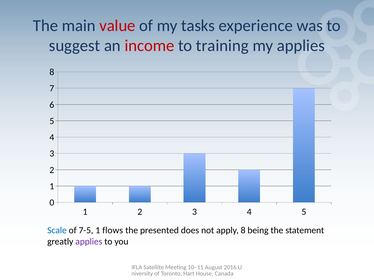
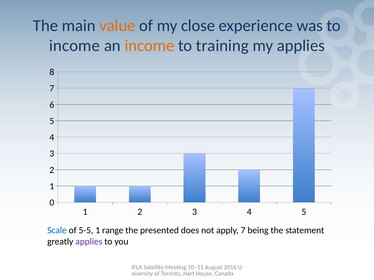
value colour: red -> orange (117, 26)
tasks: tasks -> close (198, 26)
suggest: suggest -> income (75, 46)
income colour: red -> orange (149, 46)
7-5: 7-5 -> 5-5 (86, 231)
flows: flows -> range (113, 231)
apply 8: 8 -> 7 (243, 231)
